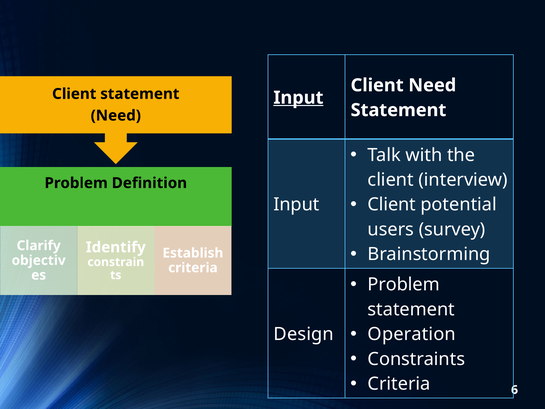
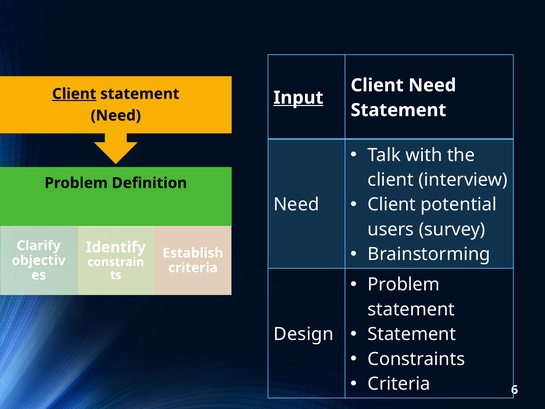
Client underline: none -> present (74, 94)
Input: Input -> Need (296, 205)
Operation: Operation -> Statement (412, 334)
